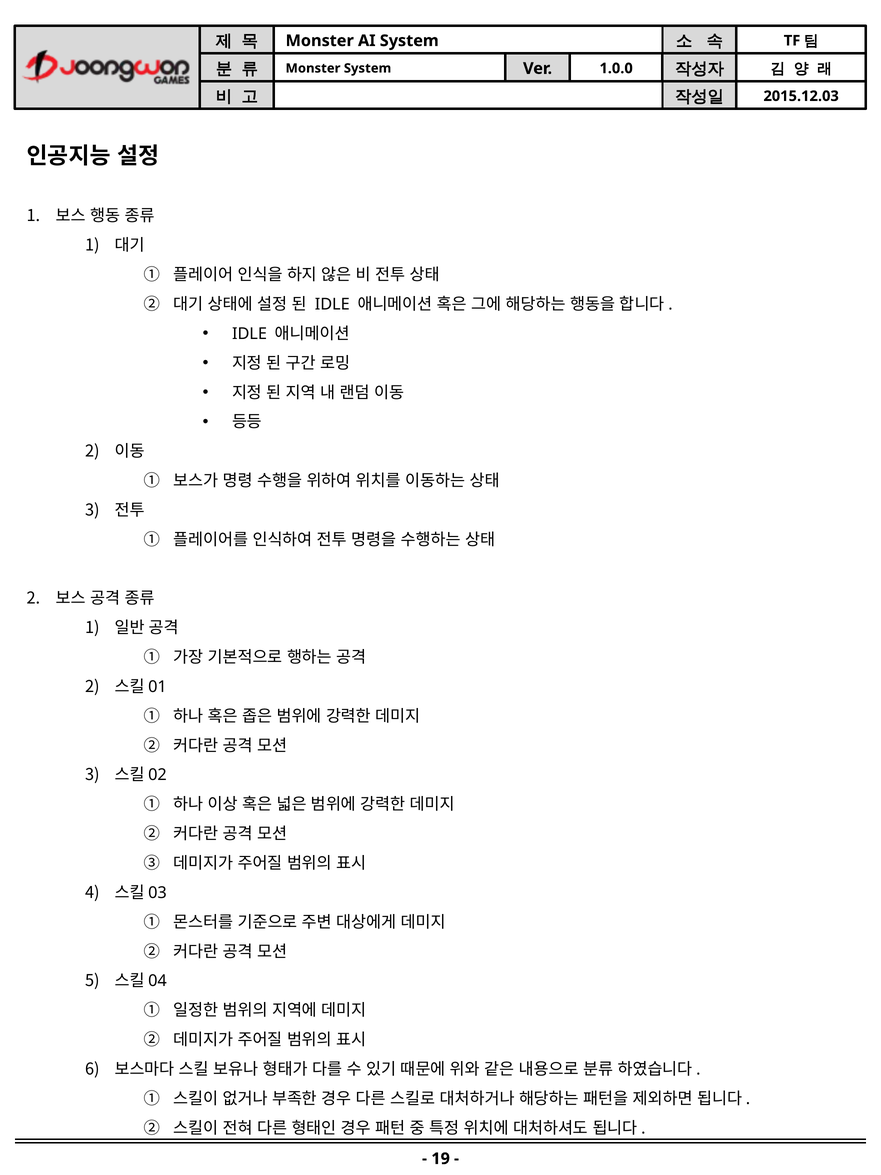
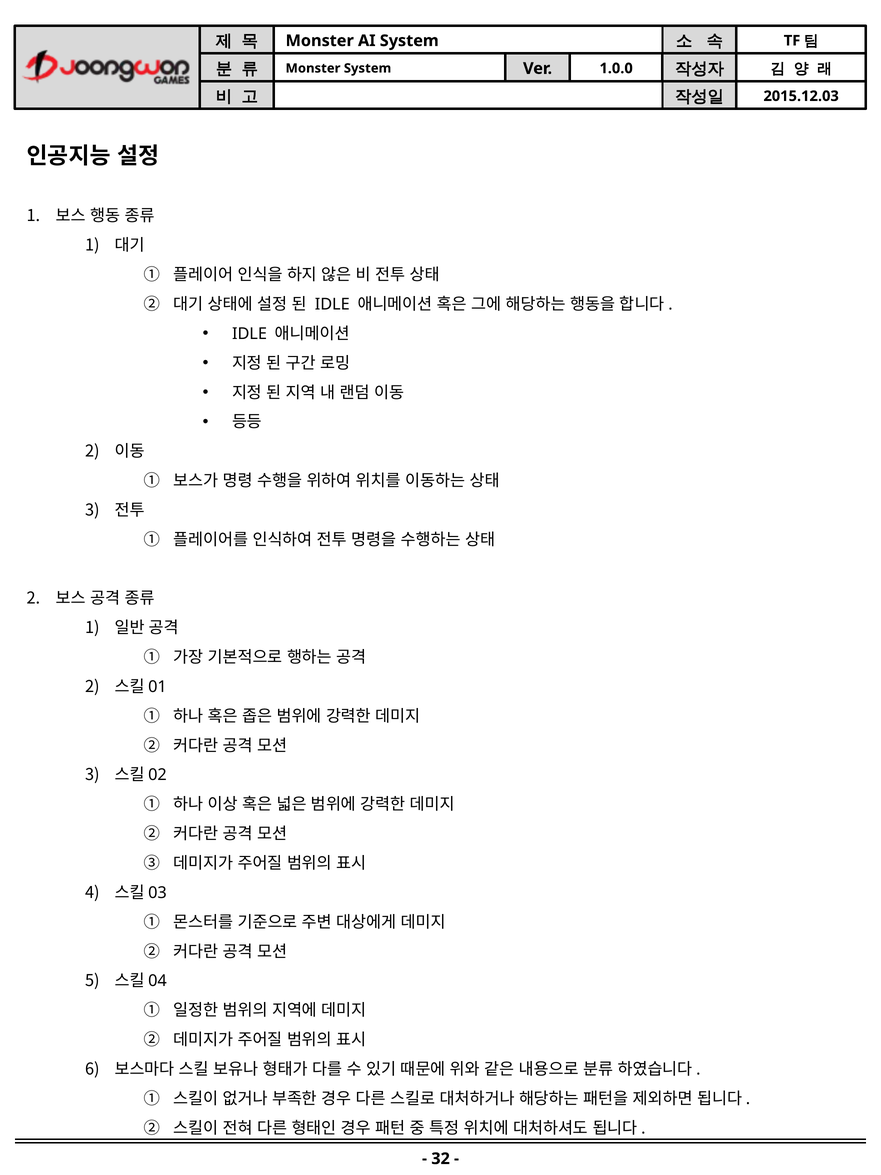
19: 19 -> 32 (441, 1158)
